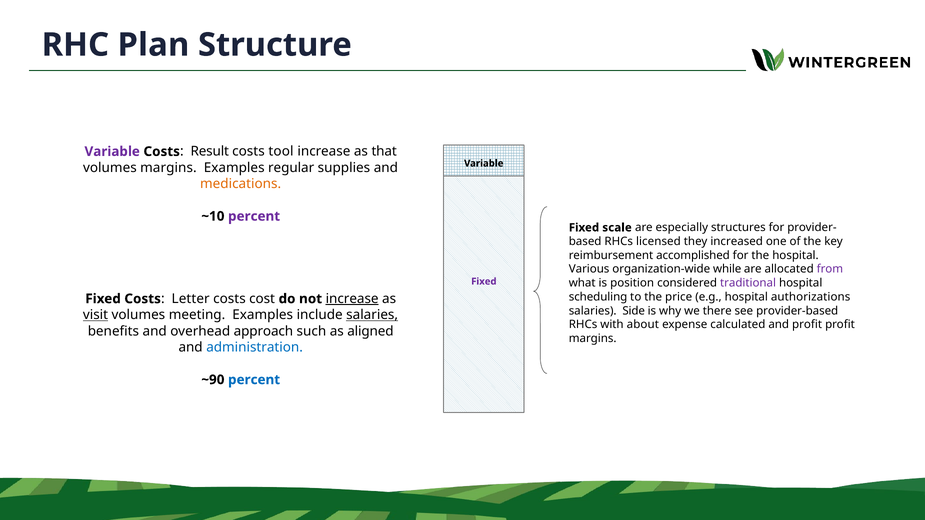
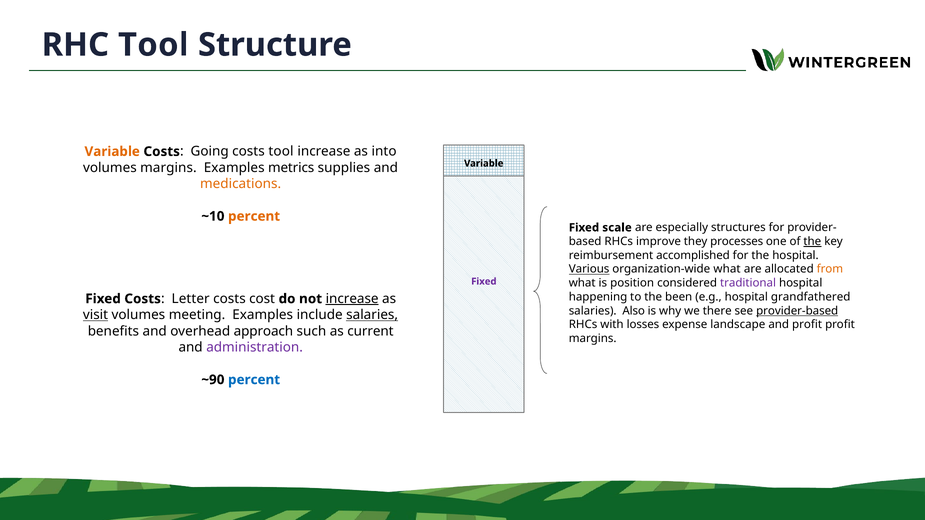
RHC Plan: Plan -> Tool (153, 45)
Variable colour: purple -> orange (112, 152)
Result: Result -> Going (210, 152)
that: that -> into (384, 152)
regular: regular -> metrics (291, 168)
percent colour: purple -> orange (254, 216)
licensed: licensed -> improve (658, 242)
increased: increased -> processes (737, 242)
the underline: none -> present (812, 242)
Various underline: none -> present (589, 269)
organization-wide while: while -> what (727, 269)
from colour: purple -> orange (830, 269)
scheduling: scheduling -> happening (598, 297)
price: price -> been (679, 297)
authorizations: authorizations -> grandfathered (811, 297)
Side: Side -> Also (634, 311)
provider-based underline: none -> present (797, 311)
about: about -> losses (643, 325)
calculated: calculated -> landscape (738, 325)
aligned: aligned -> current (370, 331)
administration colour: blue -> purple (255, 348)
